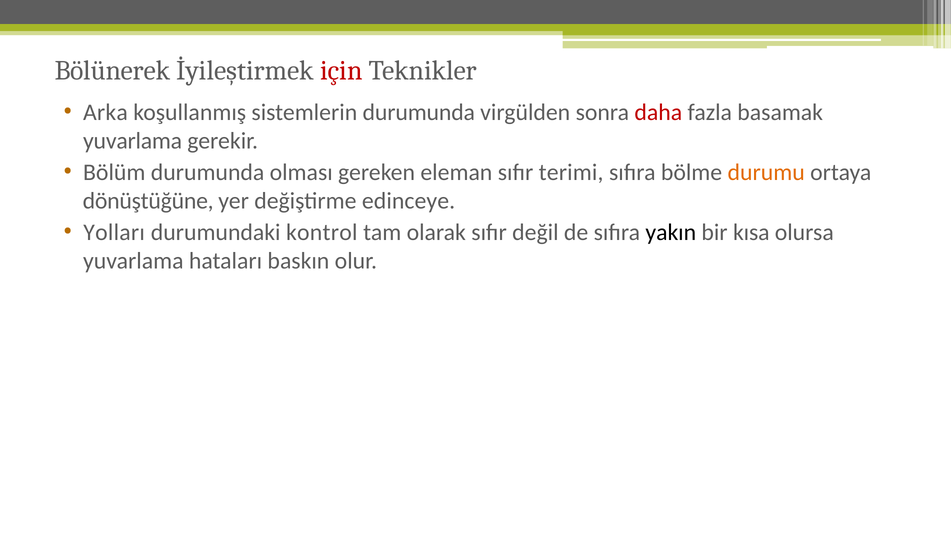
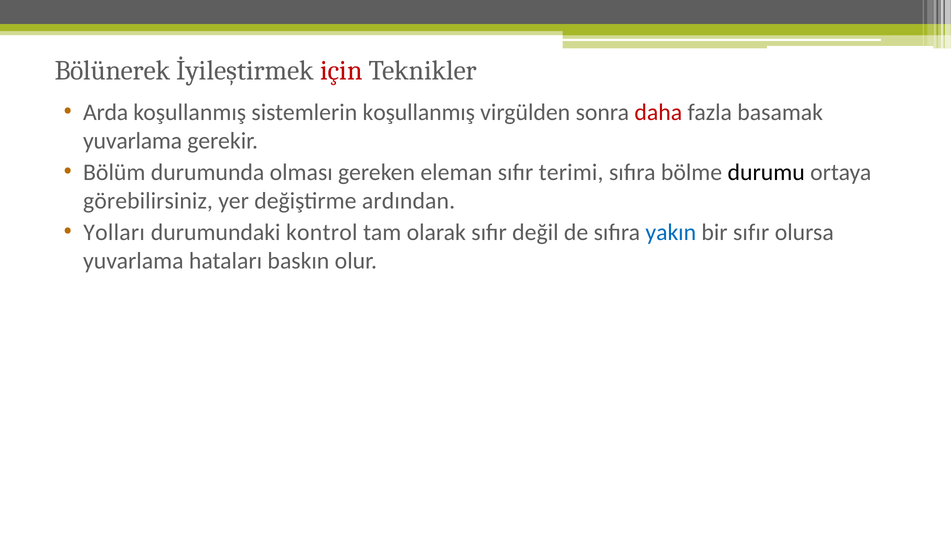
Arka: Arka -> Arda (106, 112)
sistemlerin durumunda: durumunda -> koşullanmış (419, 112)
durumu colour: orange -> black (766, 172)
dönüştüğüne: dönüştüğüne -> görebilirsiniz (148, 201)
edinceye: edinceye -> ardından (409, 201)
yakın colour: black -> blue (671, 232)
bir kısa: kısa -> sıfır (751, 232)
